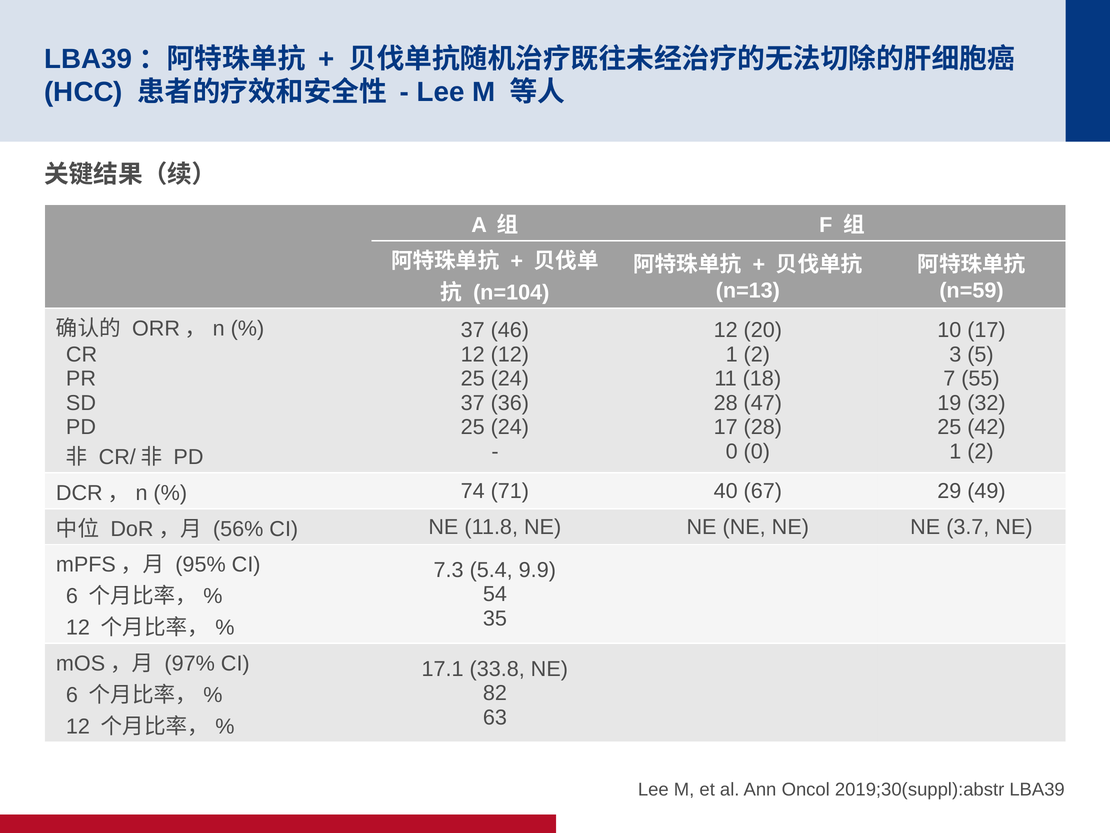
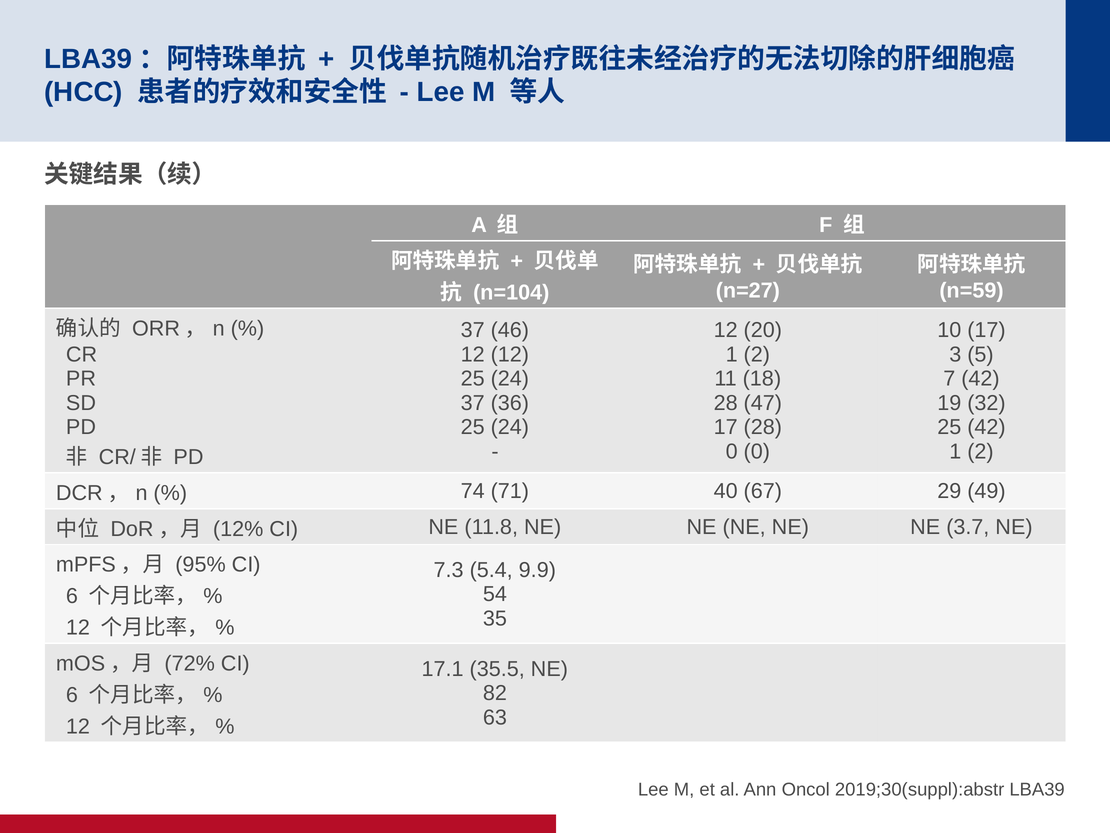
n=13: n=13 -> n=27 (748, 291)
7 55: 55 -> 42 (980, 378)
56%: 56% -> 12% (238, 529)
97%: 97% -> 72% (190, 663)
33.8: 33.8 -> 35.5 (497, 669)
